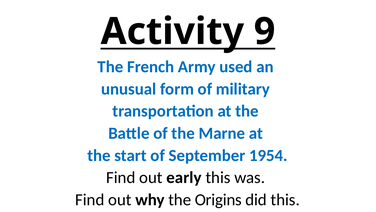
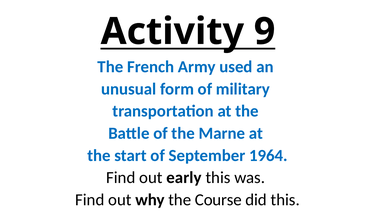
1954: 1954 -> 1964 (268, 155)
Origins: Origins -> Course (218, 199)
